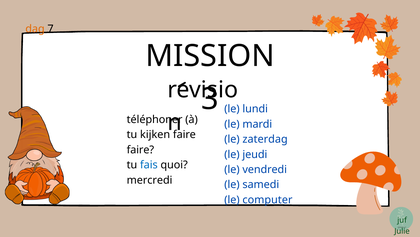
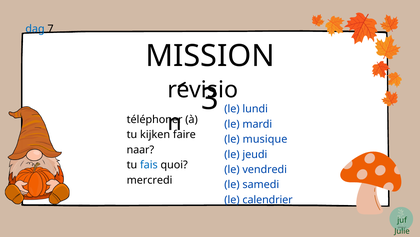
dag colour: orange -> blue (35, 29)
zaterdag: zaterdag -> musique (265, 139)
faire: faire -> naar (140, 149)
computer: computer -> calendrier (268, 199)
